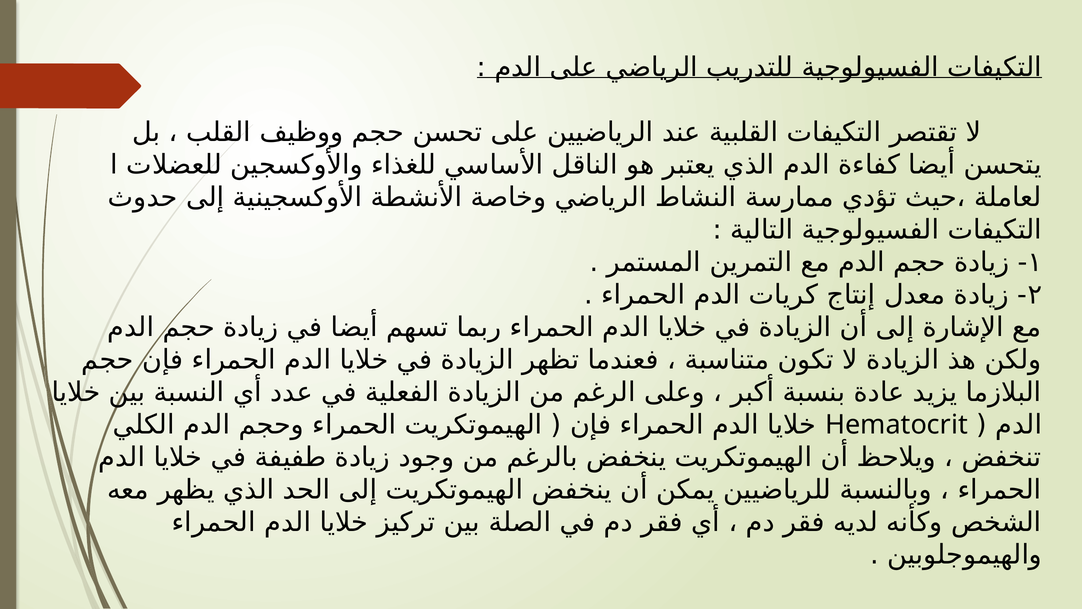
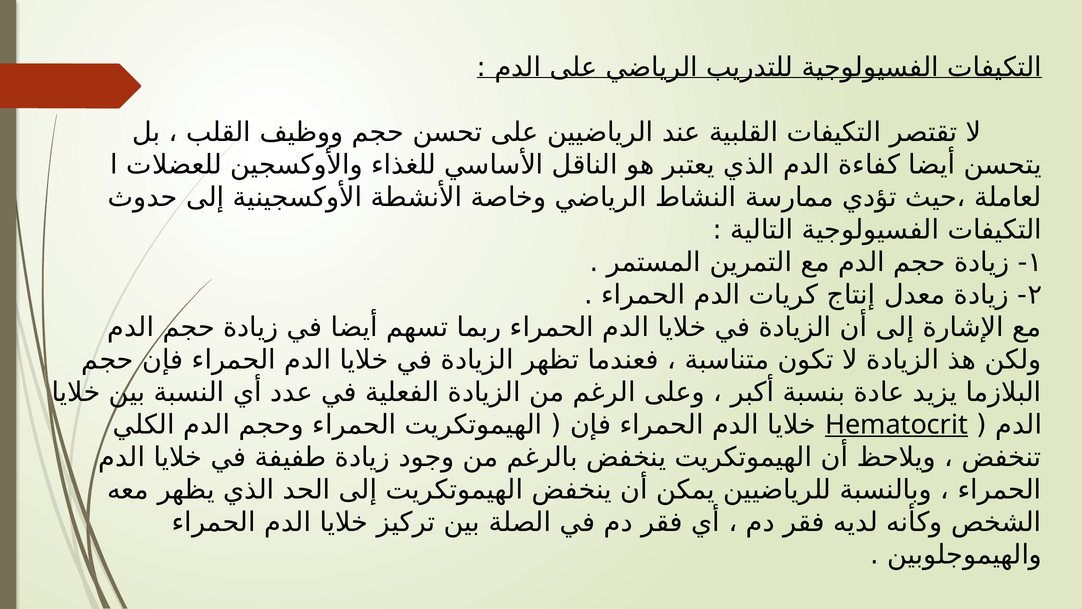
Hematocrit underline: none -> present (896, 424)
